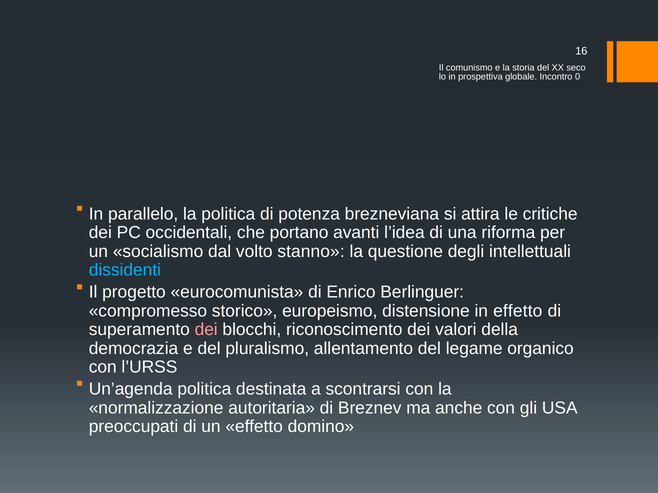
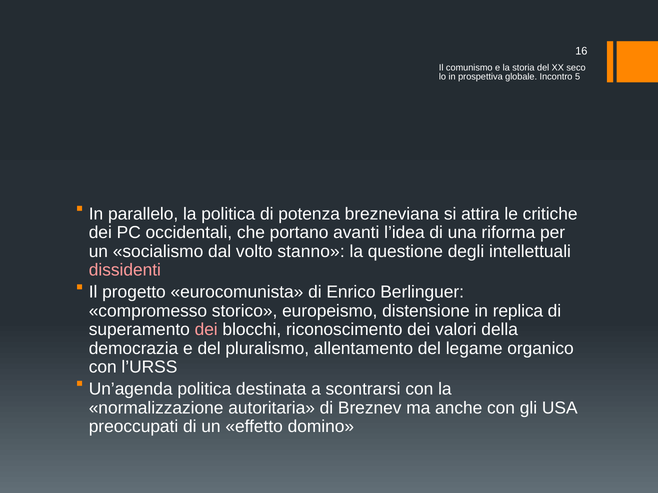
0: 0 -> 5 (578, 77)
dissidenti colour: light blue -> pink (125, 271)
in effetto: effetto -> replica (518, 311)
